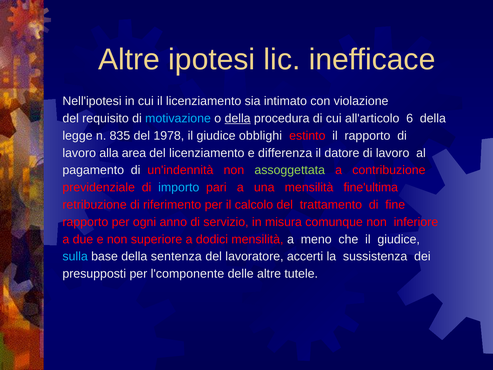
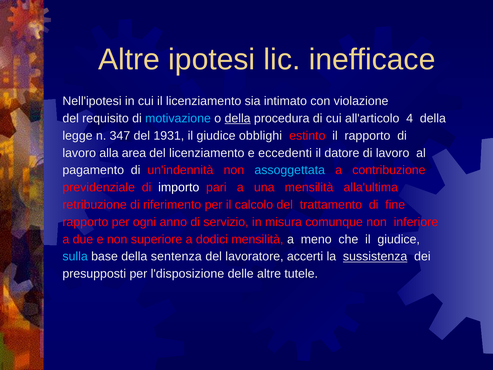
6: 6 -> 4 (410, 118)
835: 835 -> 347 (120, 136)
1978: 1978 -> 1931 (169, 136)
differenza: differenza -> eccedenti (285, 153)
assoggettata colour: light green -> light blue (290, 170)
importo colour: light blue -> white (179, 187)
fine'ultima: fine'ultima -> alla'ultima (371, 187)
sussistenza underline: none -> present (375, 256)
l'componente: l'componente -> l'disposizione (187, 274)
